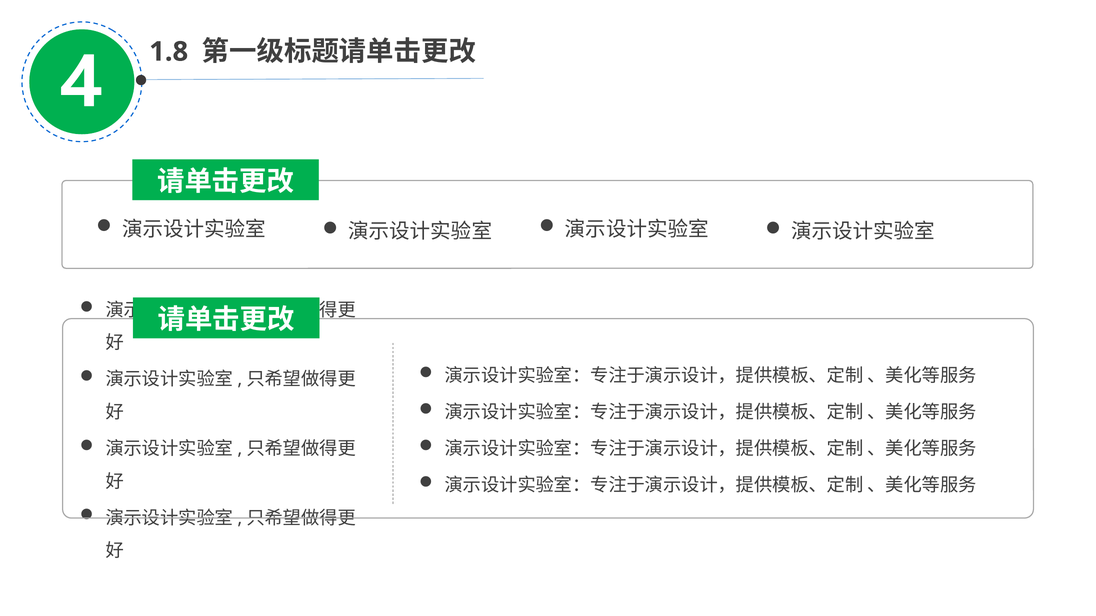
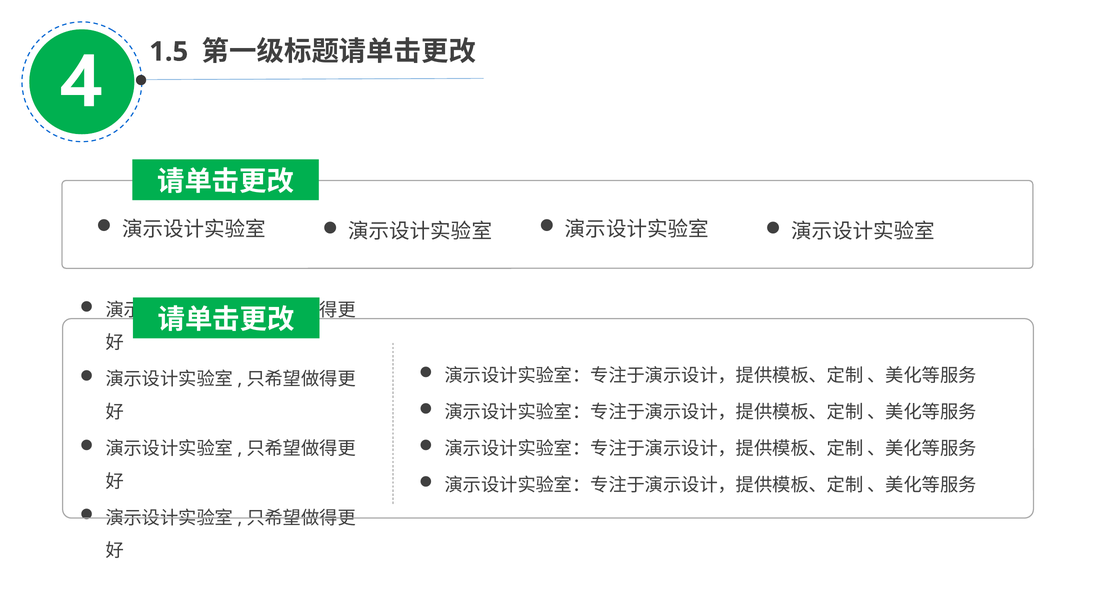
1.8: 1.8 -> 1.5 (169, 52)
